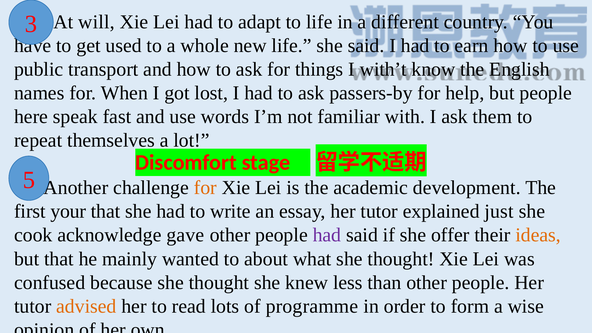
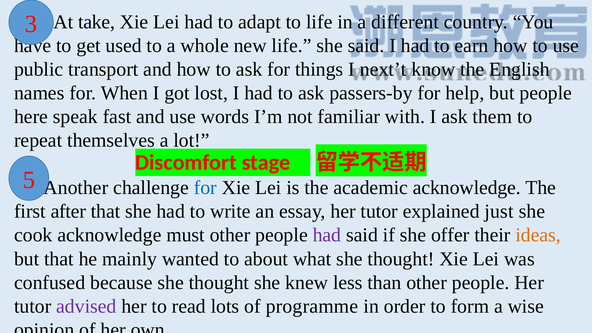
will: will -> take (97, 22)
with’t: with’t -> next’t (383, 69)
for colour: orange -> blue (205, 188)
academic development: development -> acknowledge (467, 188)
your: your -> after (68, 211)
gave: gave -> must (186, 235)
advised colour: orange -> purple (86, 306)
